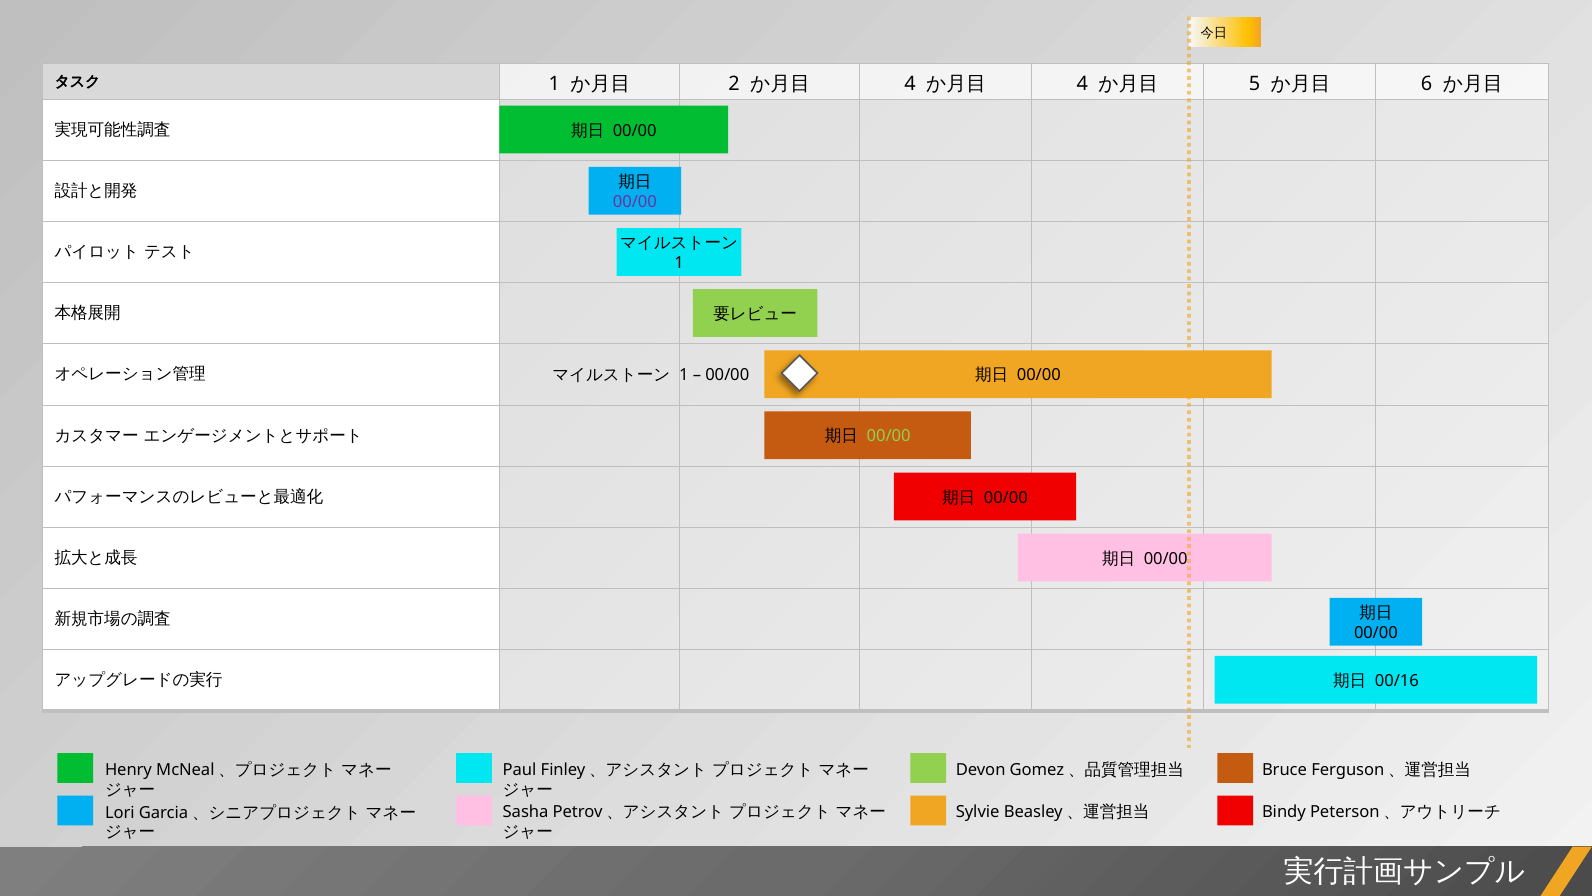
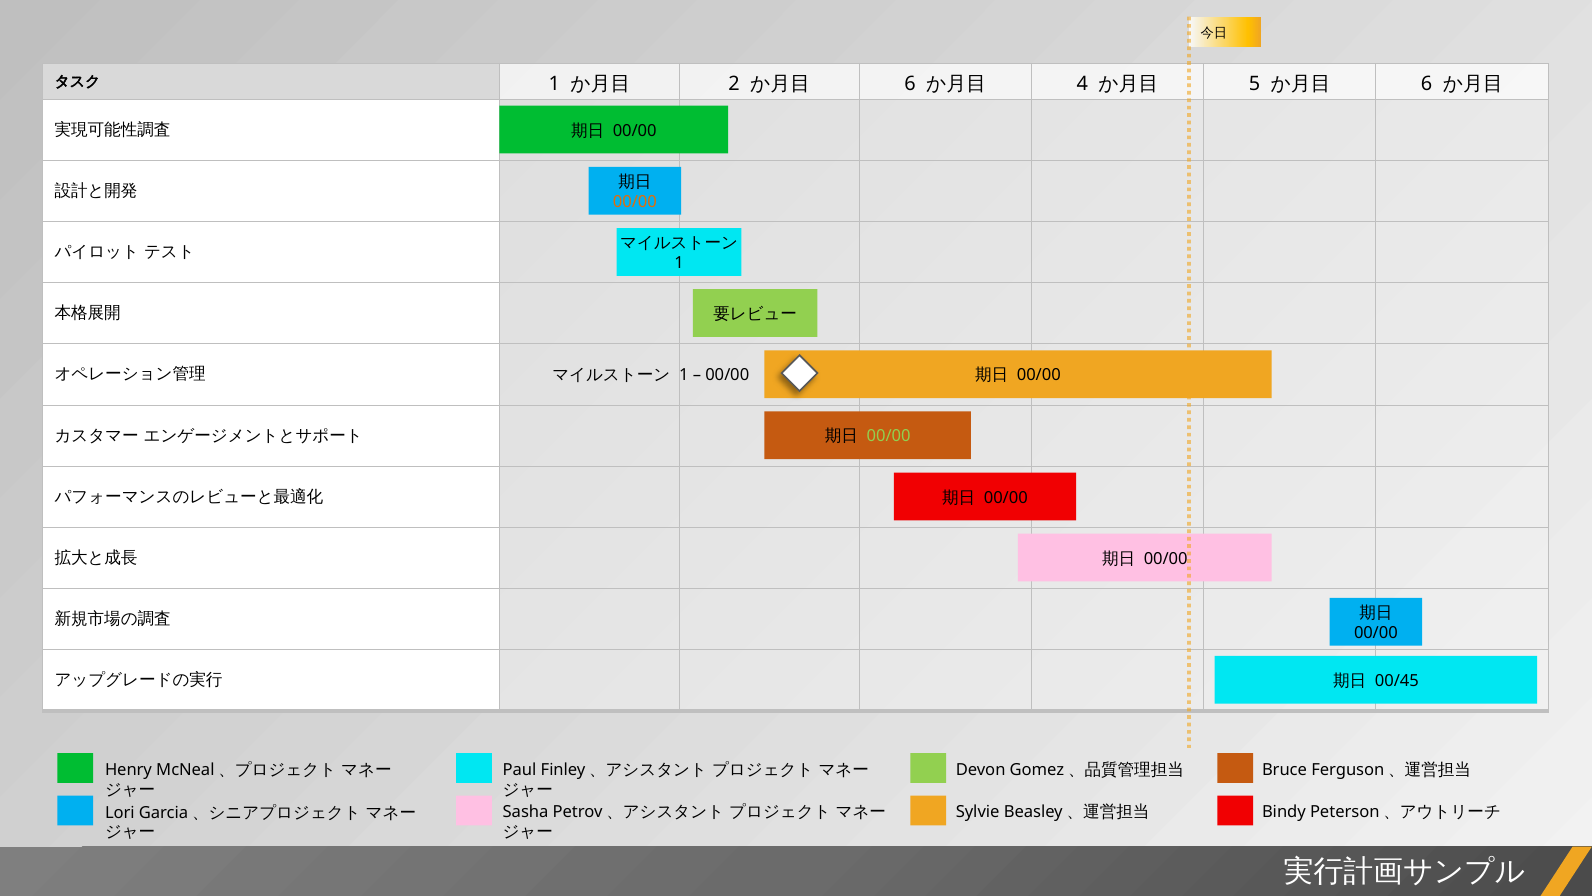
4: 4 -> 6 (910, 84)
00/00 colour: purple -> orange (635, 202)
00/16: 00/16 -> 00/45 (1397, 681)
